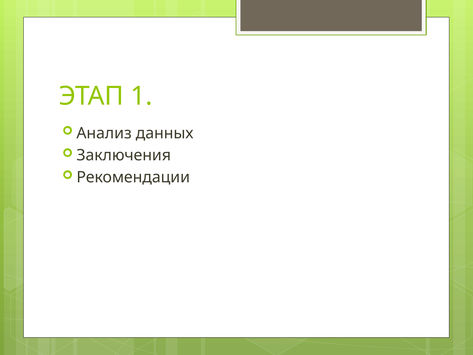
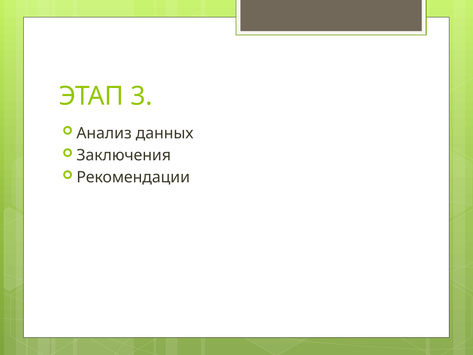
1: 1 -> 3 (142, 96)
